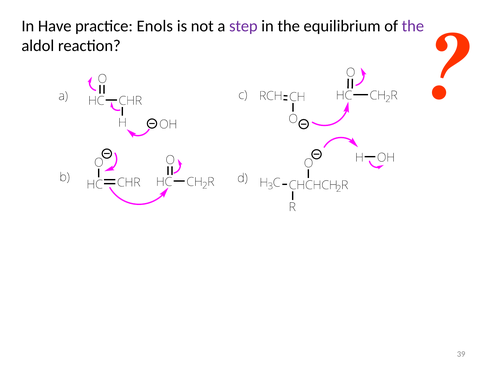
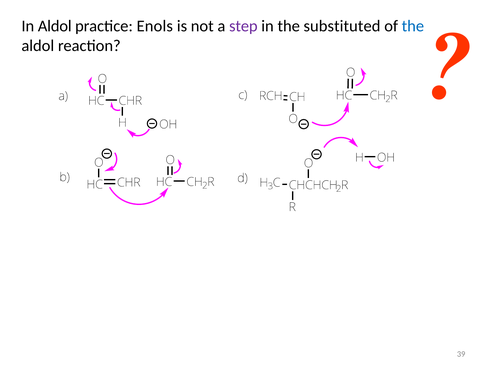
In Have: Have -> Aldol (55, 26)
equilibrium: equilibrium -> substituted (342, 26)
the colour: purple -> blue (413, 26)
